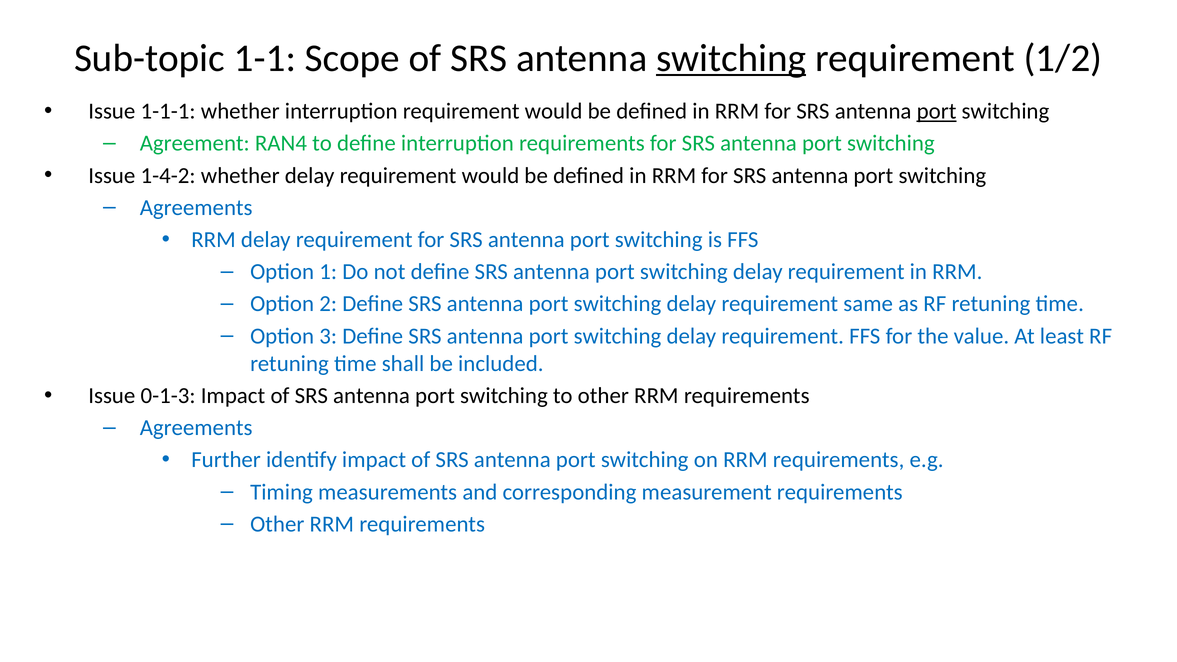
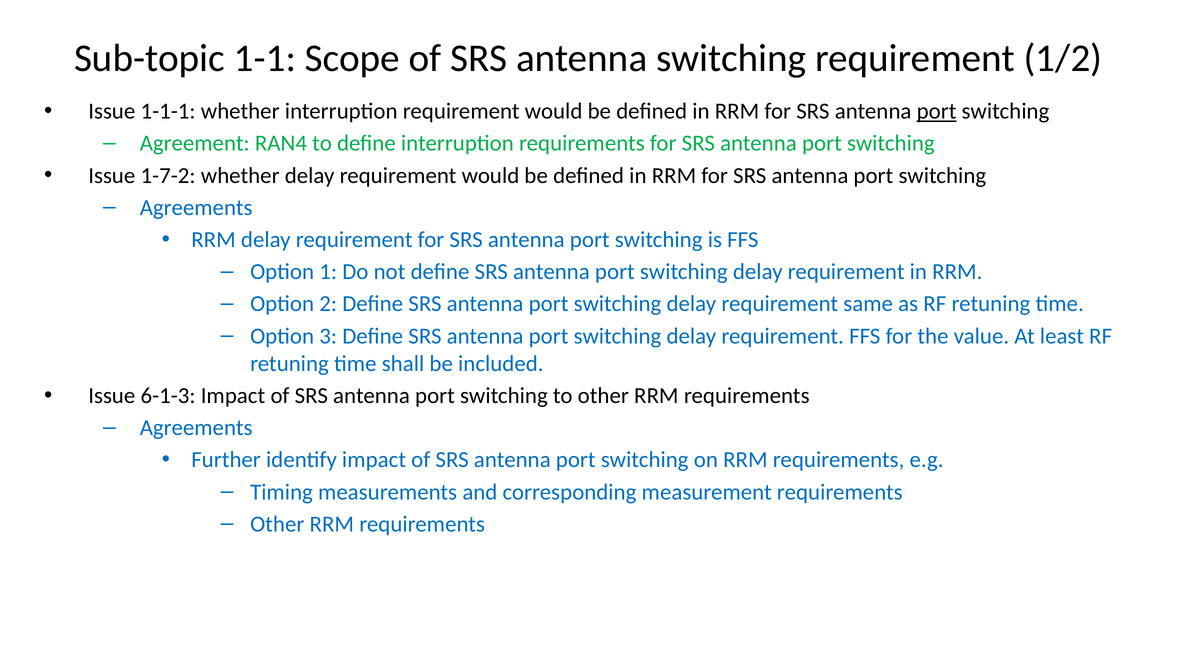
switching underline: present -> none (731, 58)
1-4-2: 1-4-2 -> 1-7-2 (168, 176)
0-1-3: 0-1-3 -> 6-1-3 (168, 396)
